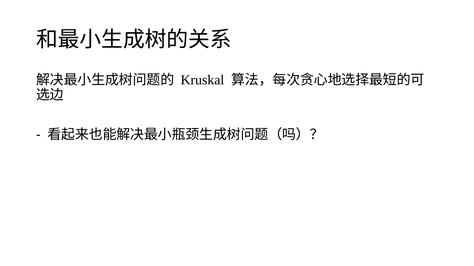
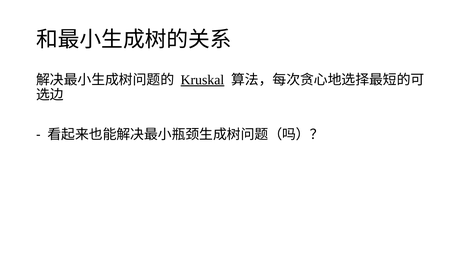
Kruskal underline: none -> present (202, 80)
